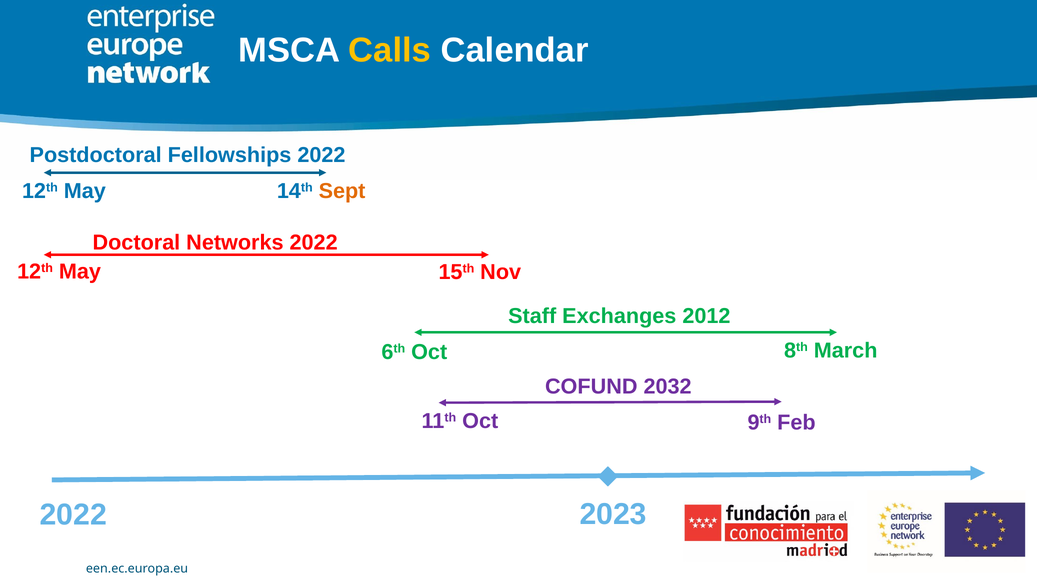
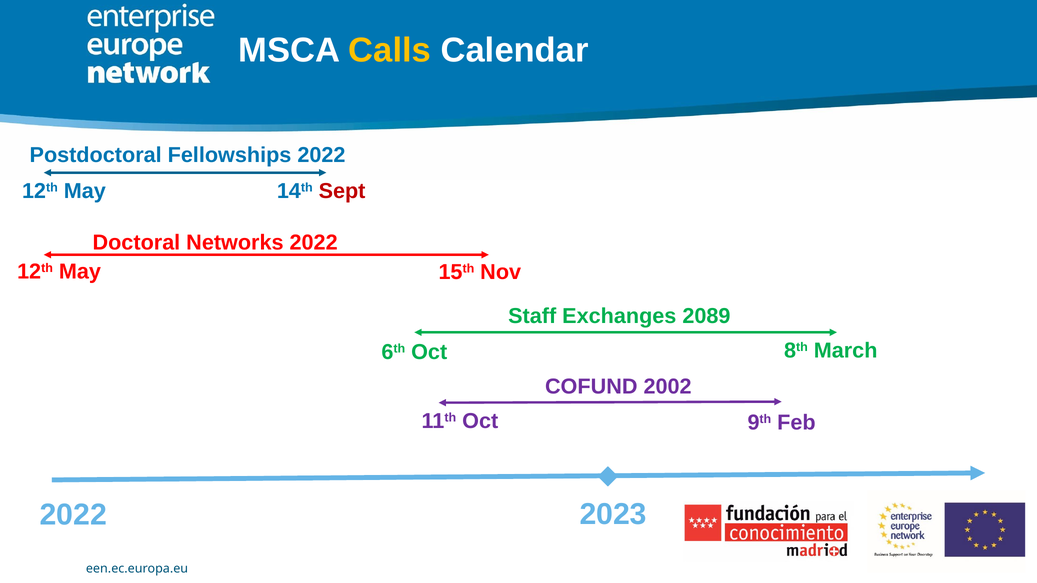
Sept colour: orange -> red (342, 191)
2012: 2012 -> 2089 (706, 316)
2032: 2032 -> 2002 (668, 387)
